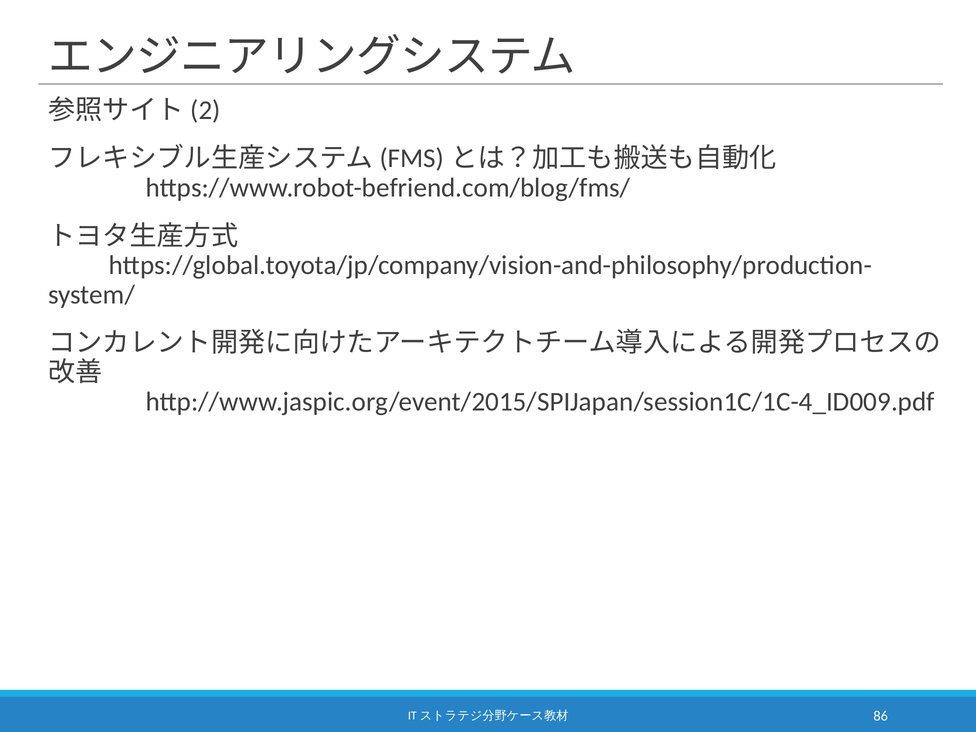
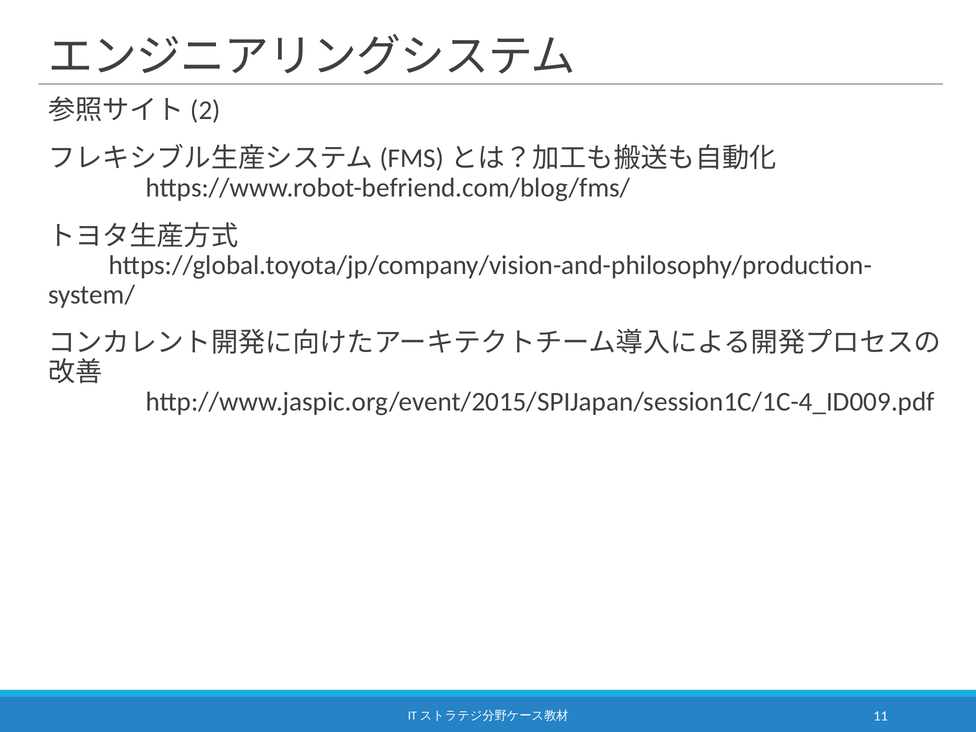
86: 86 -> 11 (881, 716)
